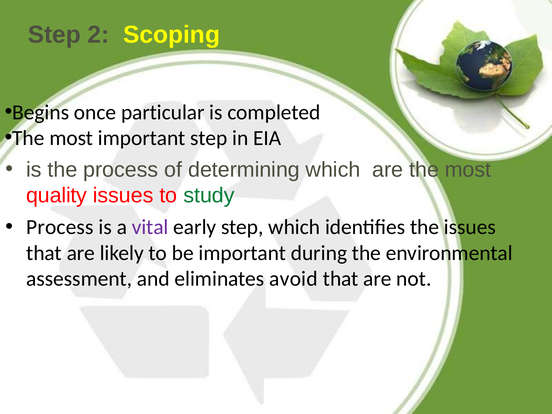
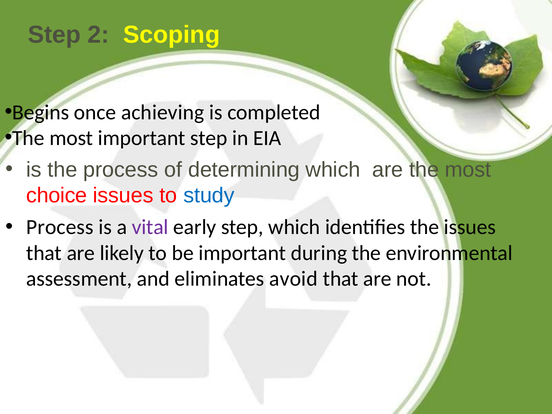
particular: particular -> achieving (163, 112)
quality: quality -> choice (57, 196)
study colour: green -> blue (209, 196)
